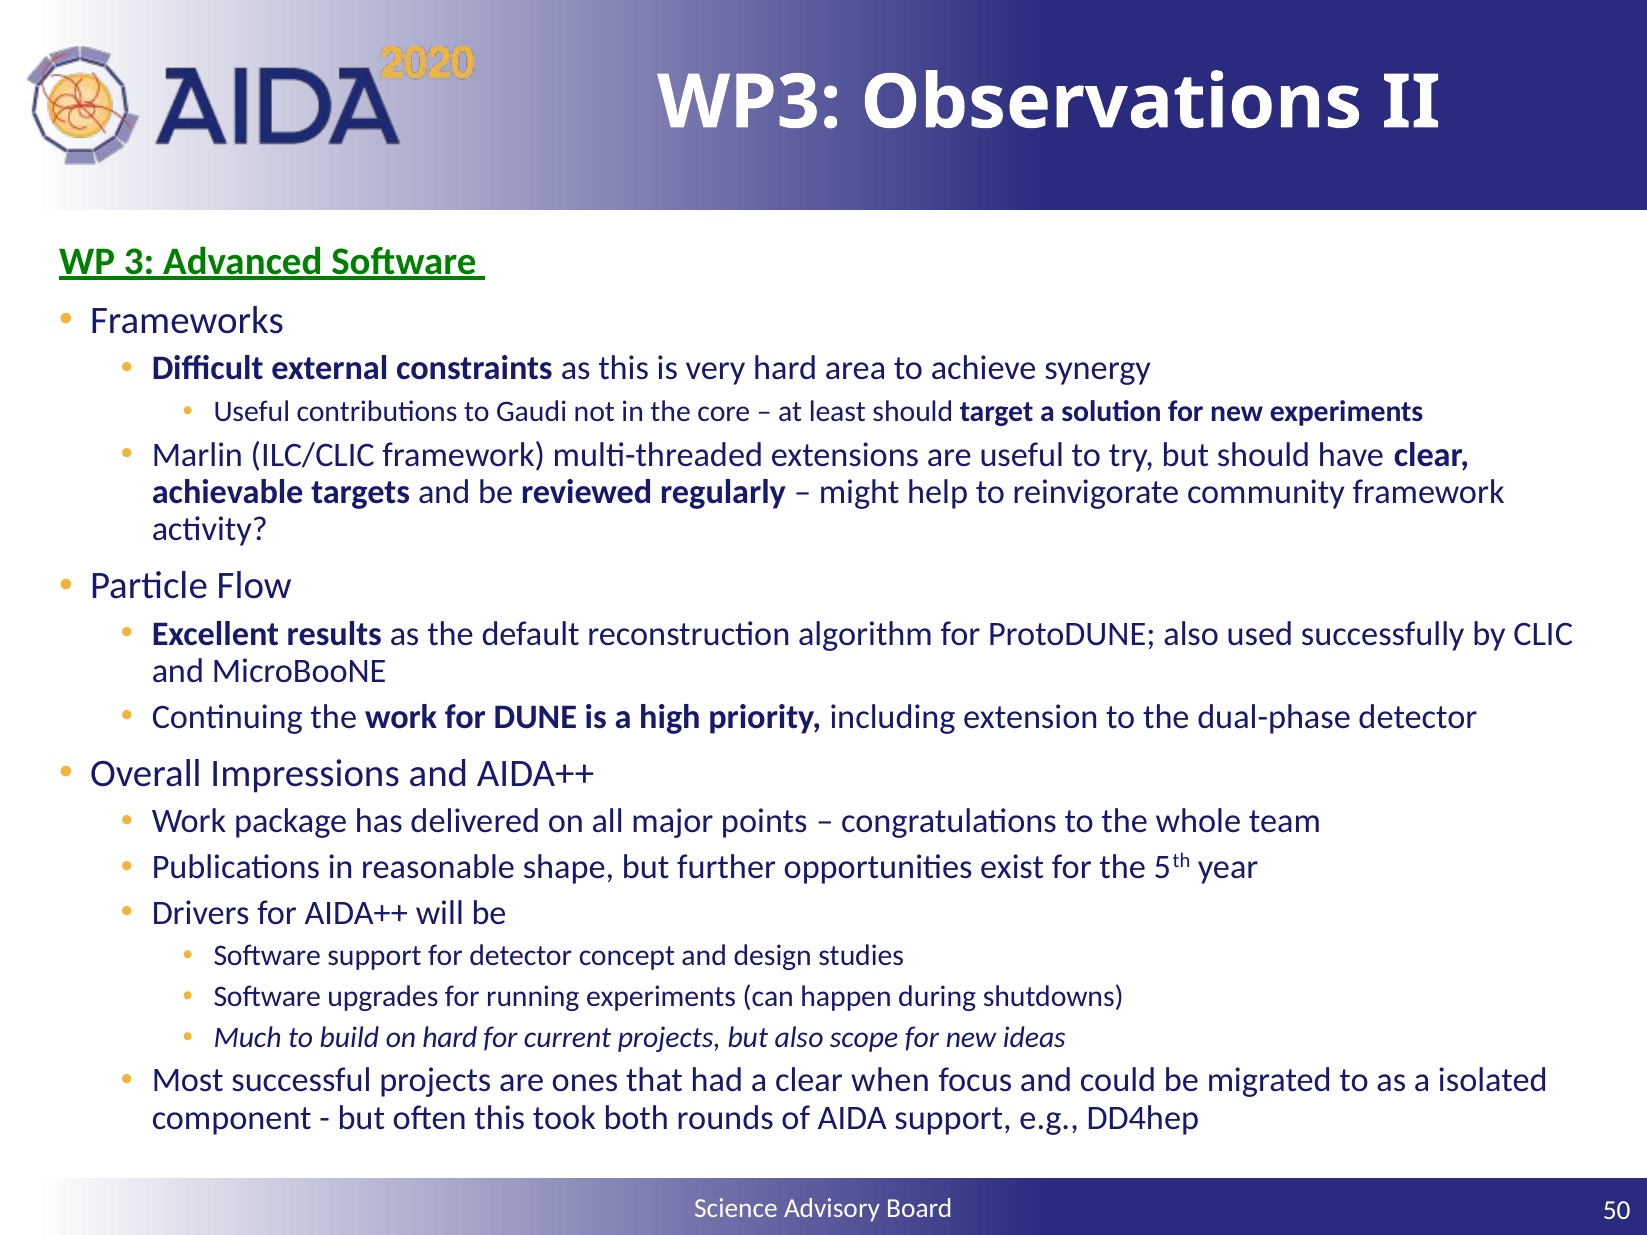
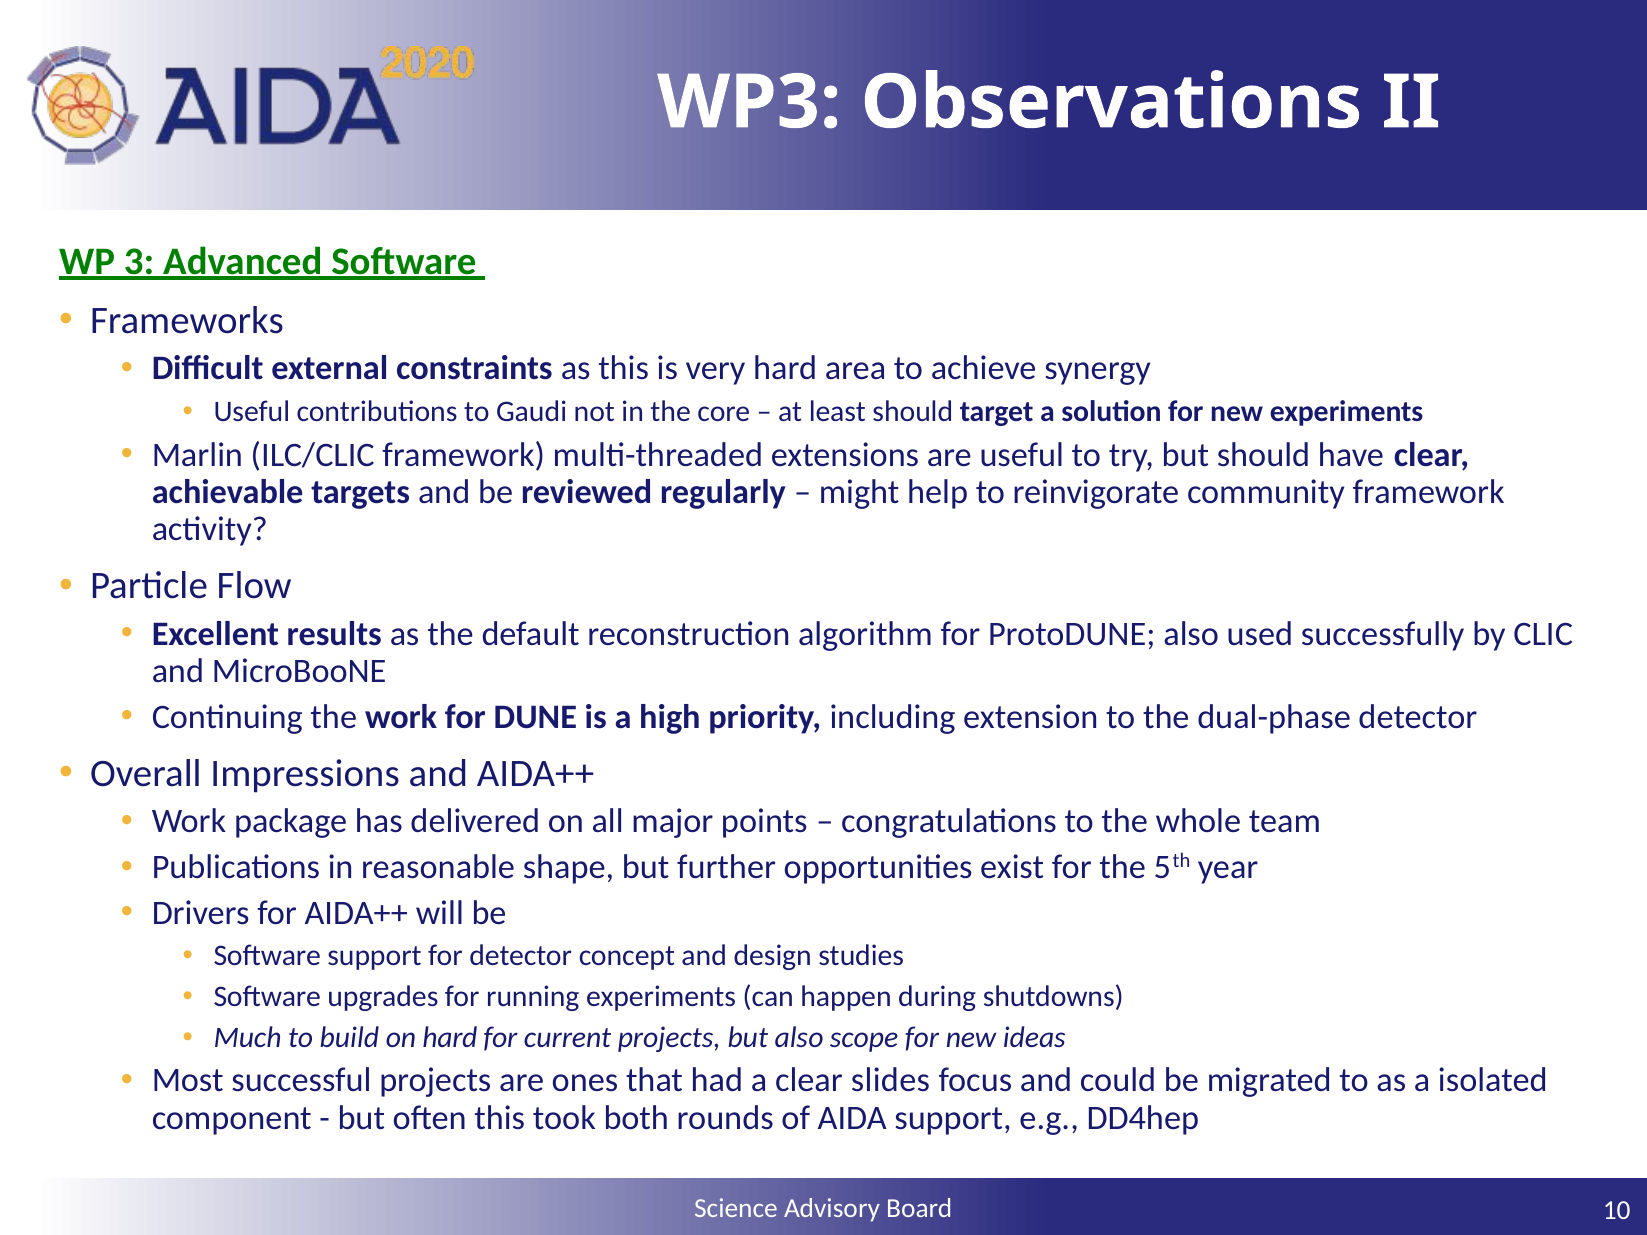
when: when -> slides (890, 1081)
50: 50 -> 10 (1617, 1211)
